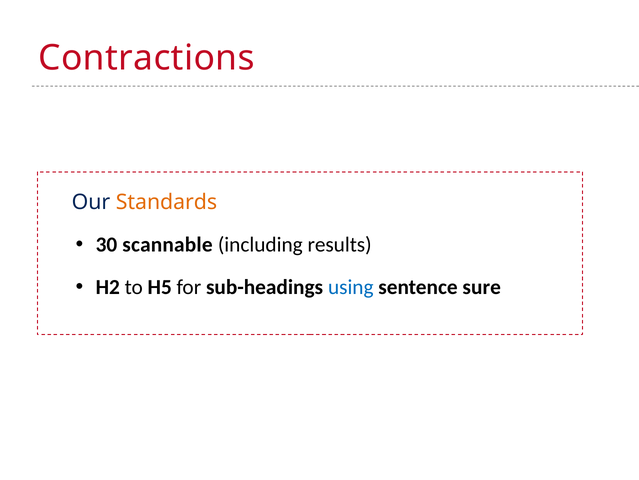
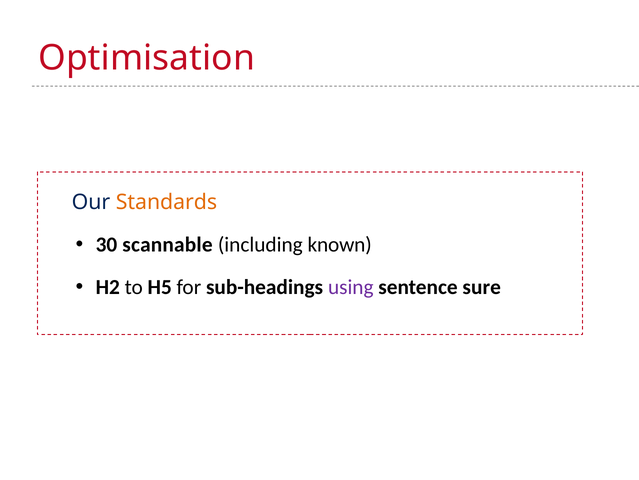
Contractions: Contractions -> Optimisation (147, 58)
results: results -> known (340, 244)
using colour: blue -> purple (351, 287)
